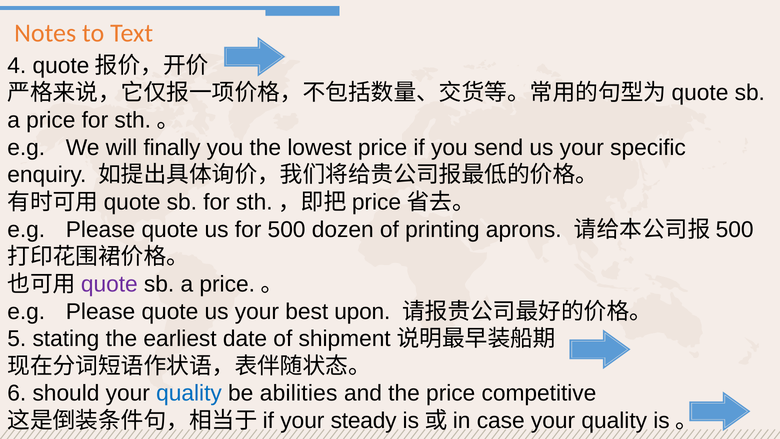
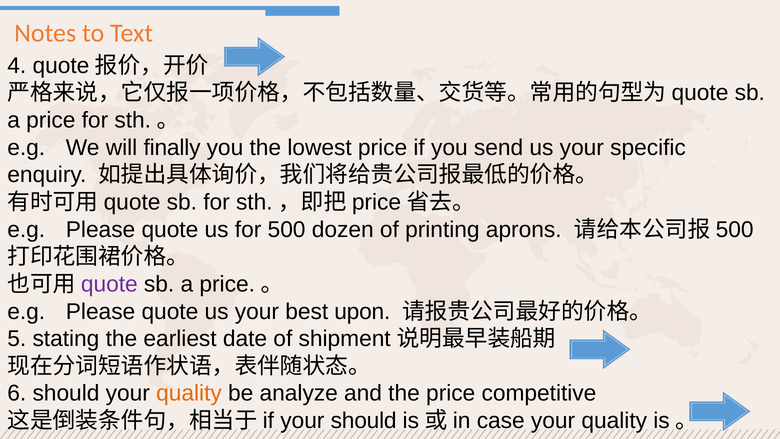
quality colour: blue -> orange (189, 393)
abilities: abilities -> analyze (299, 393)
your steady: steady -> should (364, 421)
